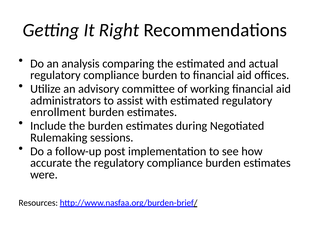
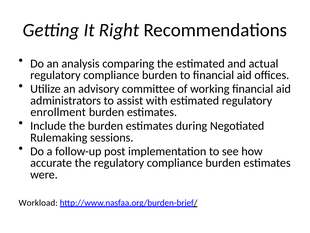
Resources: Resources -> Workload (38, 202)
